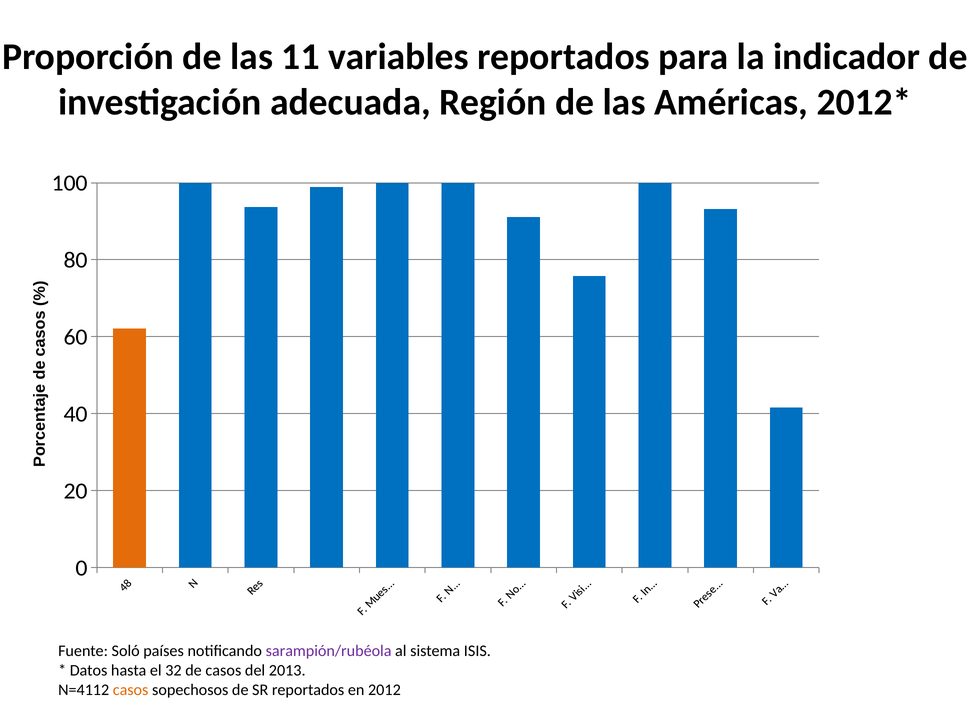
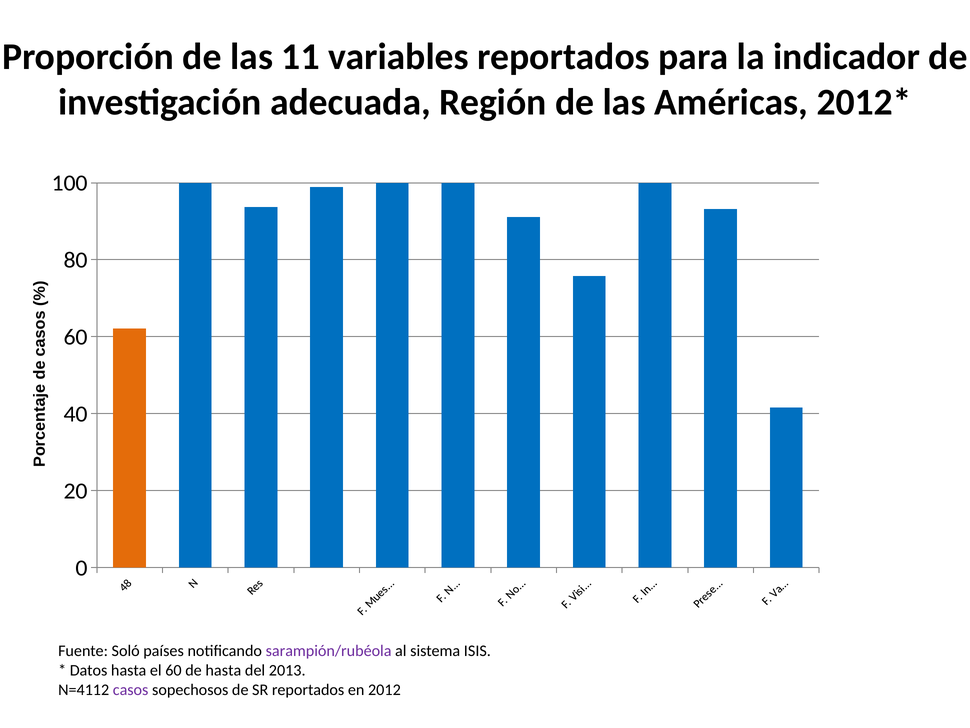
el 32: 32 -> 60 (173, 670)
de casos: casos -> hasta (223, 670)
casos colour: orange -> purple (131, 689)
